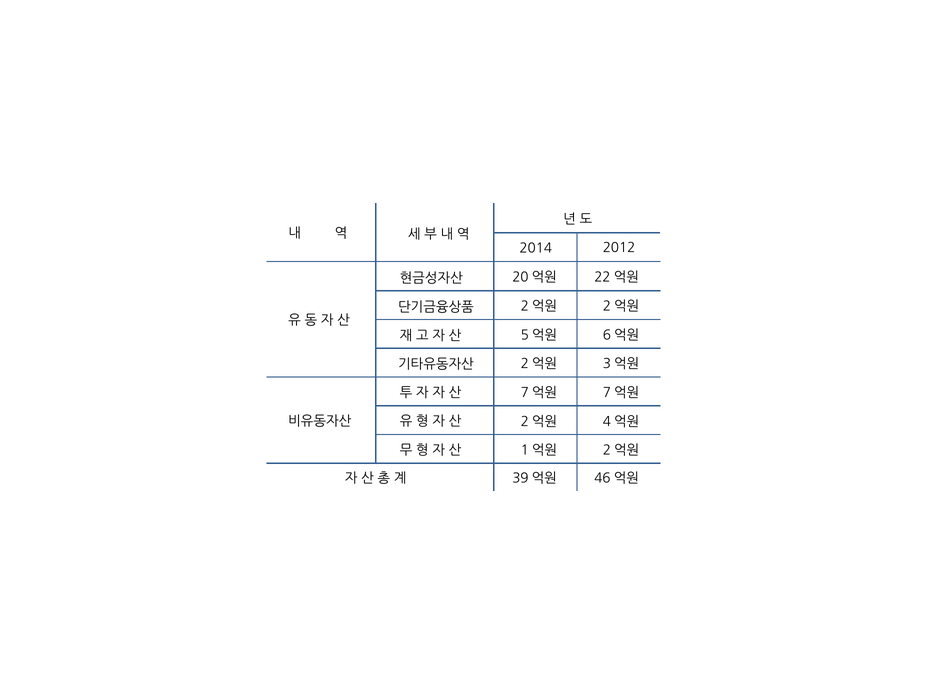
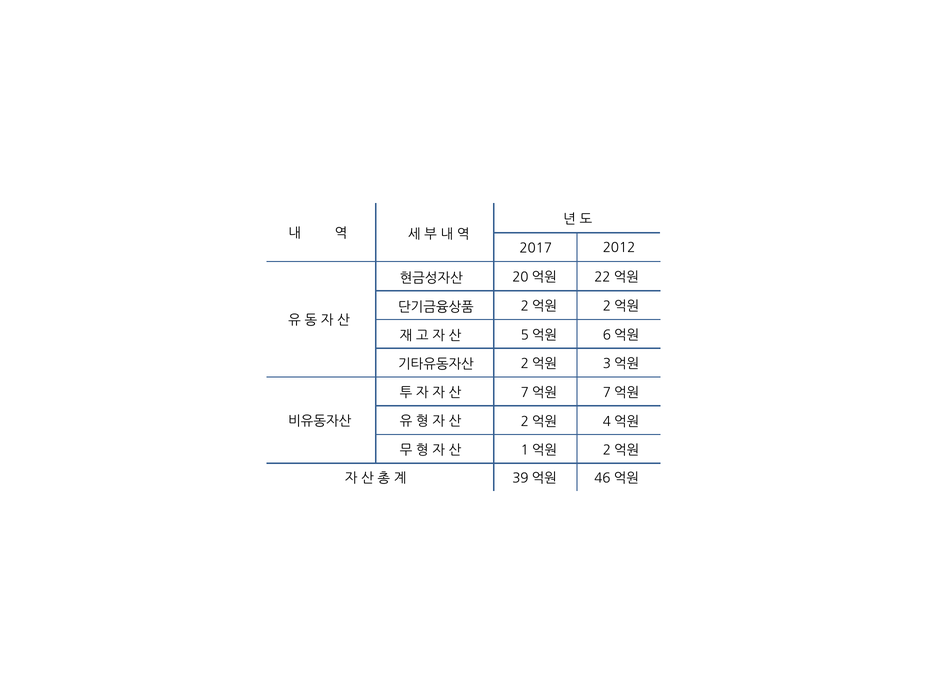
2014: 2014 -> 2017 (536, 248)
